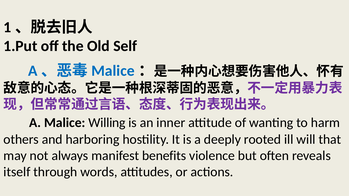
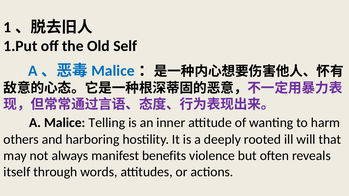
Willing: Willing -> Telling (107, 123)
